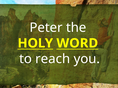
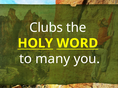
Peter: Peter -> Clubs (46, 28)
reach: reach -> many (53, 59)
